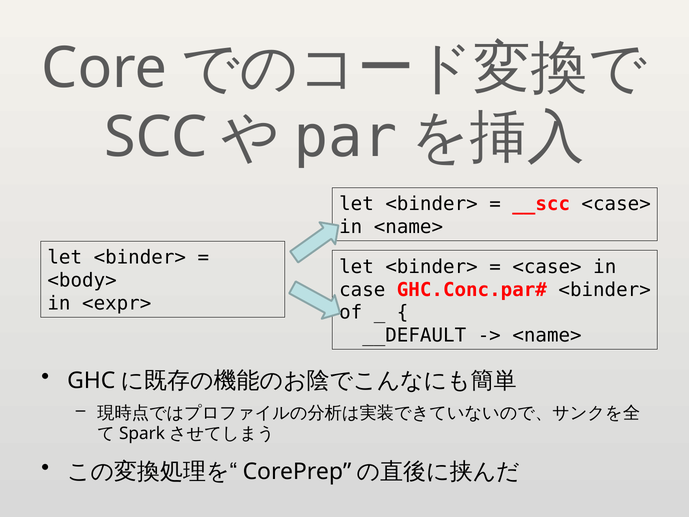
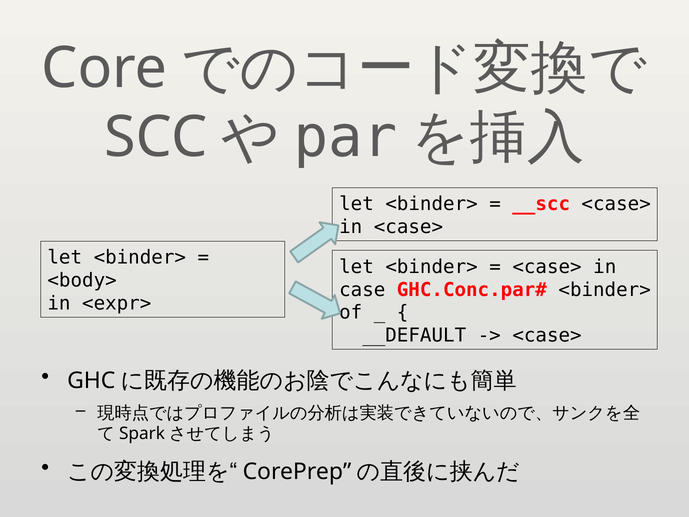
in <name>: <name> -> <case> (408, 227)
<name>: <name> -> <case> (547, 335)
